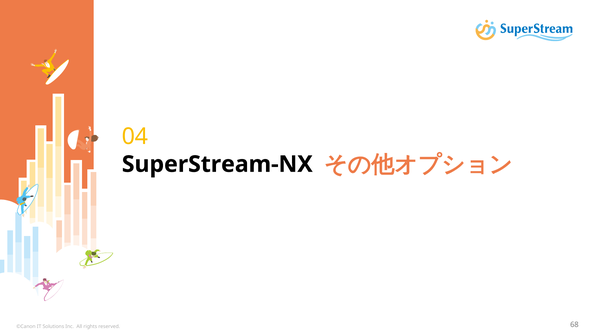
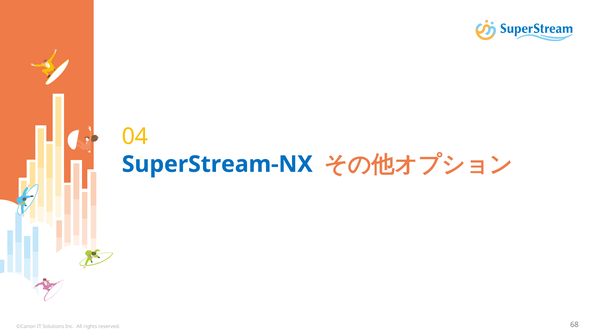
SuperStream-NX colour: black -> blue (217, 164)
